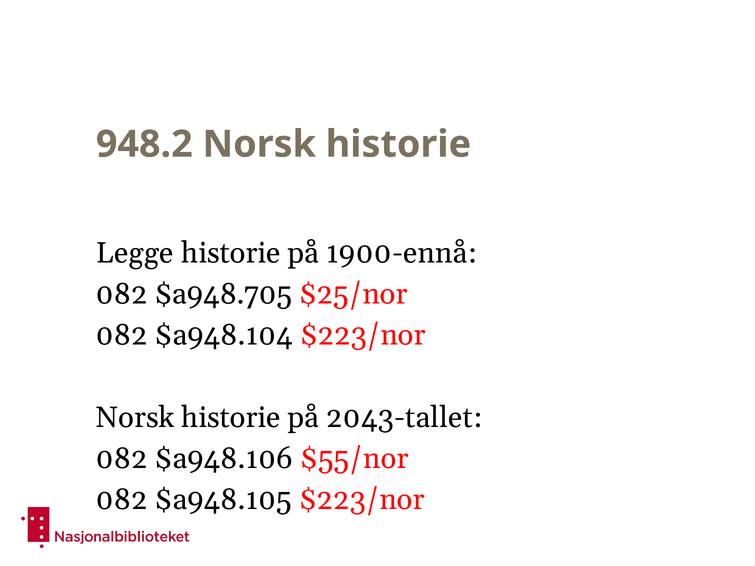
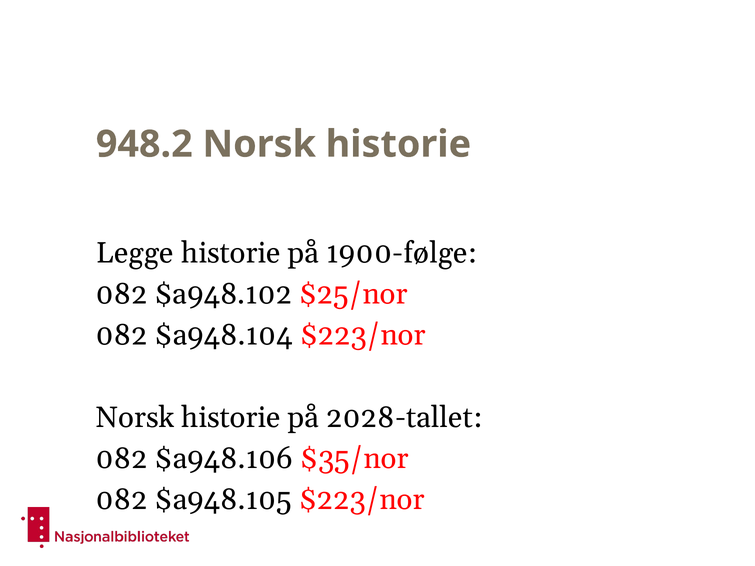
1900-ennå: 1900-ennå -> 1900-følge (402, 253)
$a948.705: $a948.705 -> $a948.102 (223, 294)
2043-tallet: 2043-tallet -> 2028-tallet (404, 418)
$55/nor: $55/nor -> $35/nor (354, 459)
